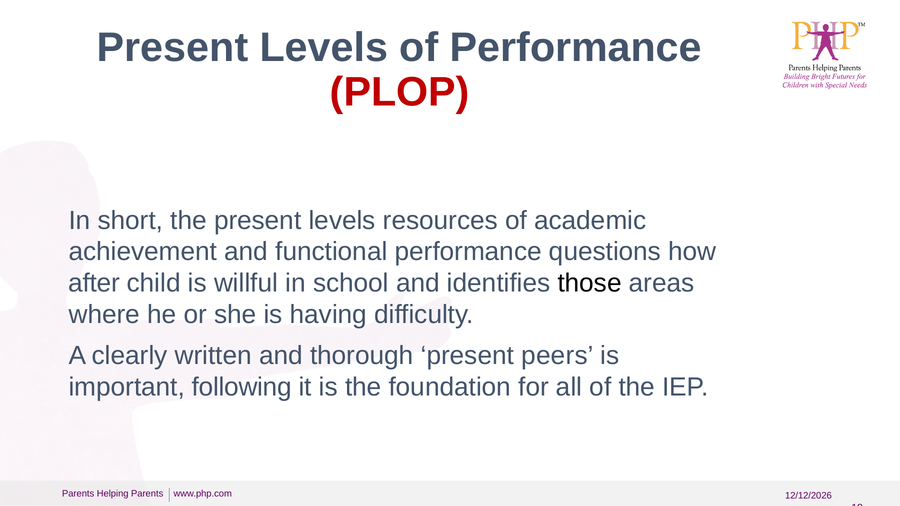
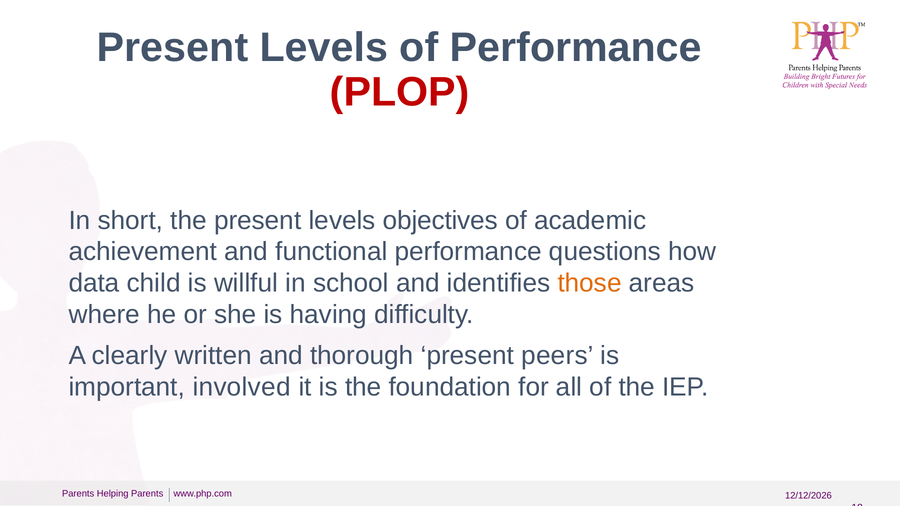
resources: resources -> objectives (440, 220)
after: after -> data (94, 283)
those colour: black -> orange (590, 283)
following: following -> involved (242, 387)
